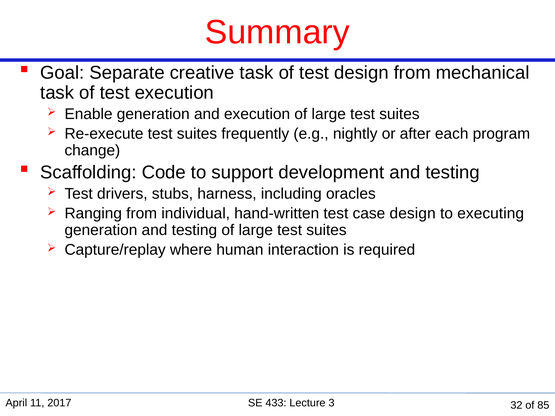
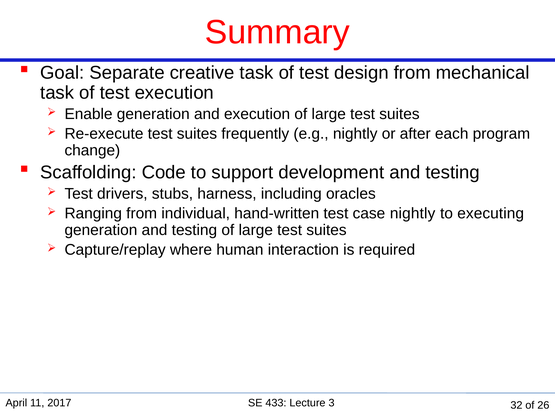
case design: design -> nightly (413, 214)
85: 85 -> 26 (543, 405)
